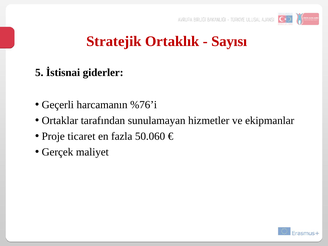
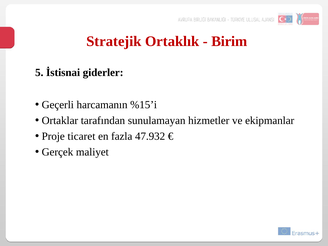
Sayısı: Sayısı -> Birim (229, 41)
%76’i: %76’i -> %15’i (144, 105)
50.060: 50.060 -> 47.932 (150, 136)
